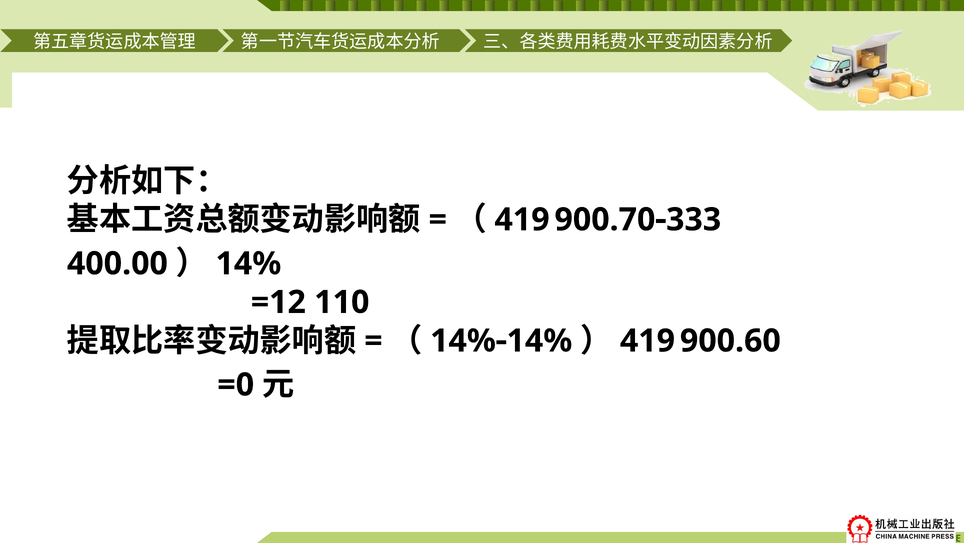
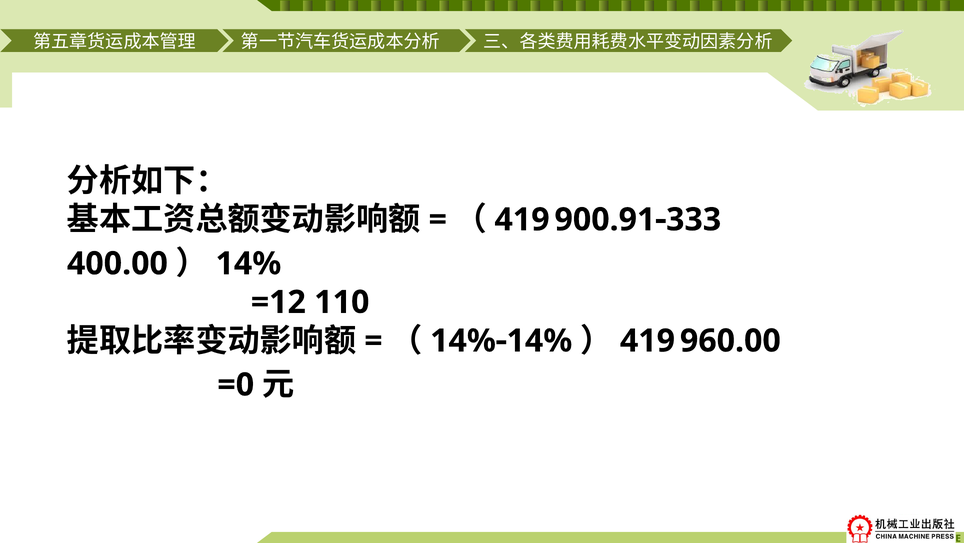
900.70: 900.70 -> 900.91 (605, 219)
900.60: 900.60 -> 960.00 (730, 340)
